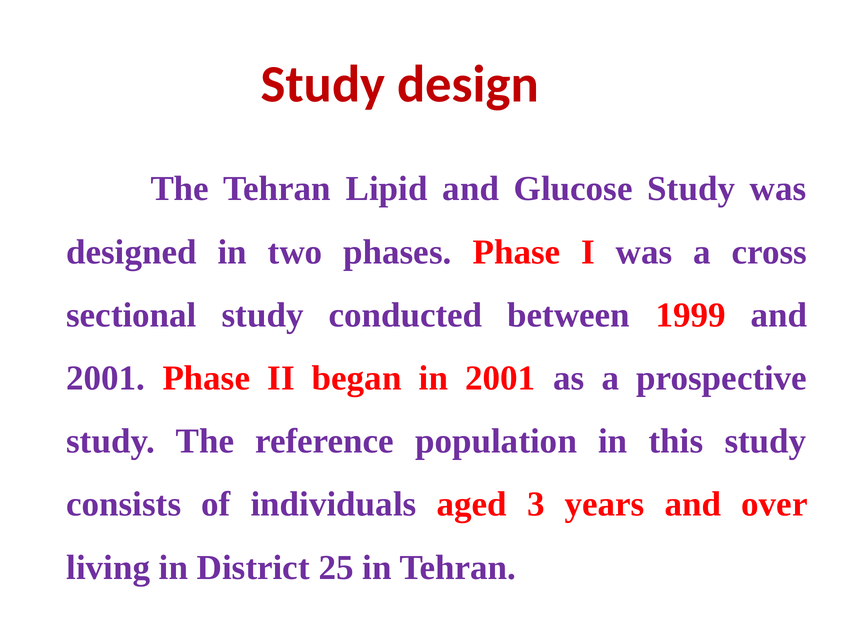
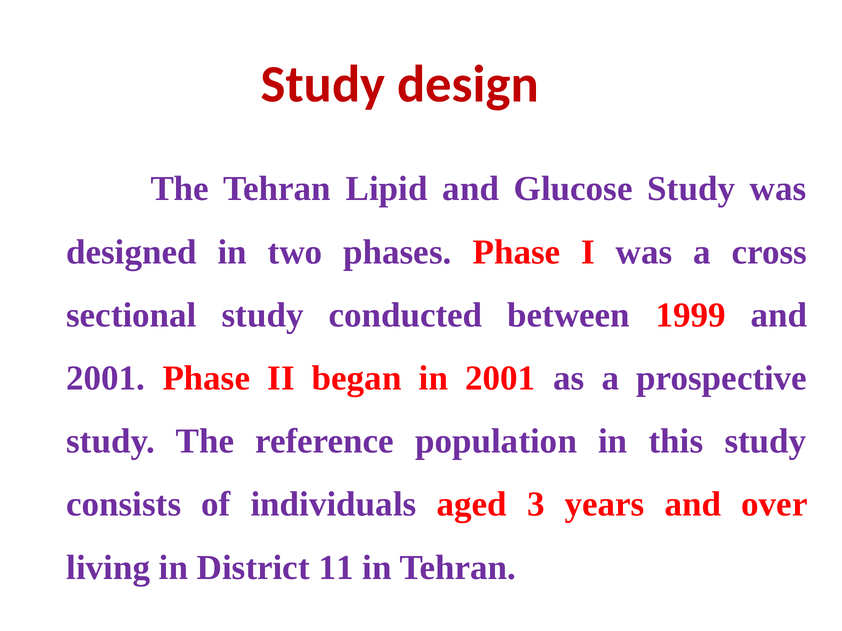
25: 25 -> 11 (336, 568)
